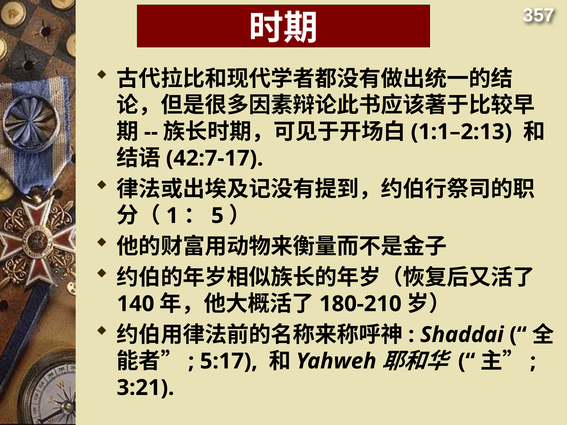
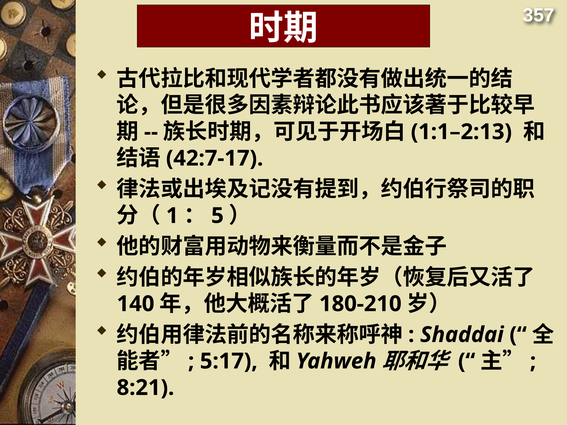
3:21: 3:21 -> 8:21 (145, 388)
